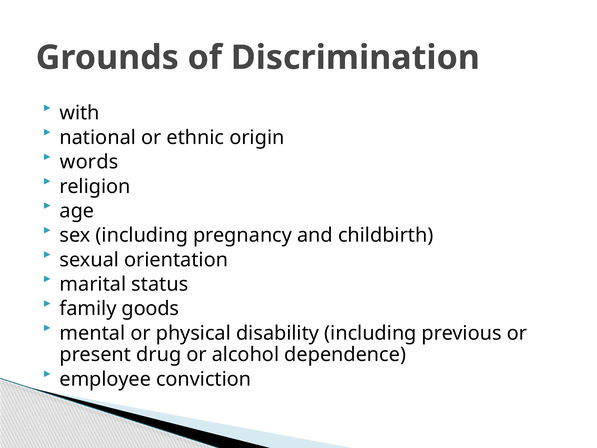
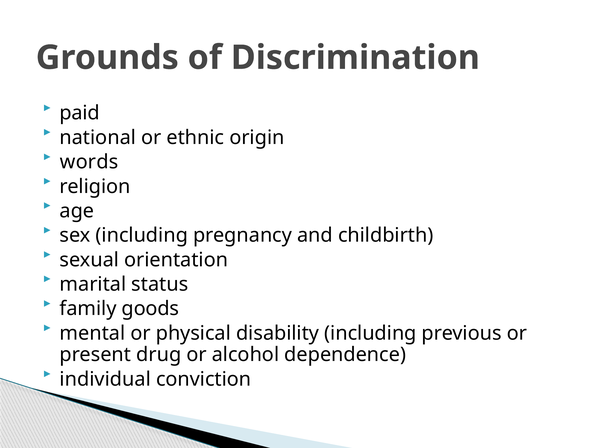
with: with -> paid (80, 113)
employee: employee -> individual (105, 379)
